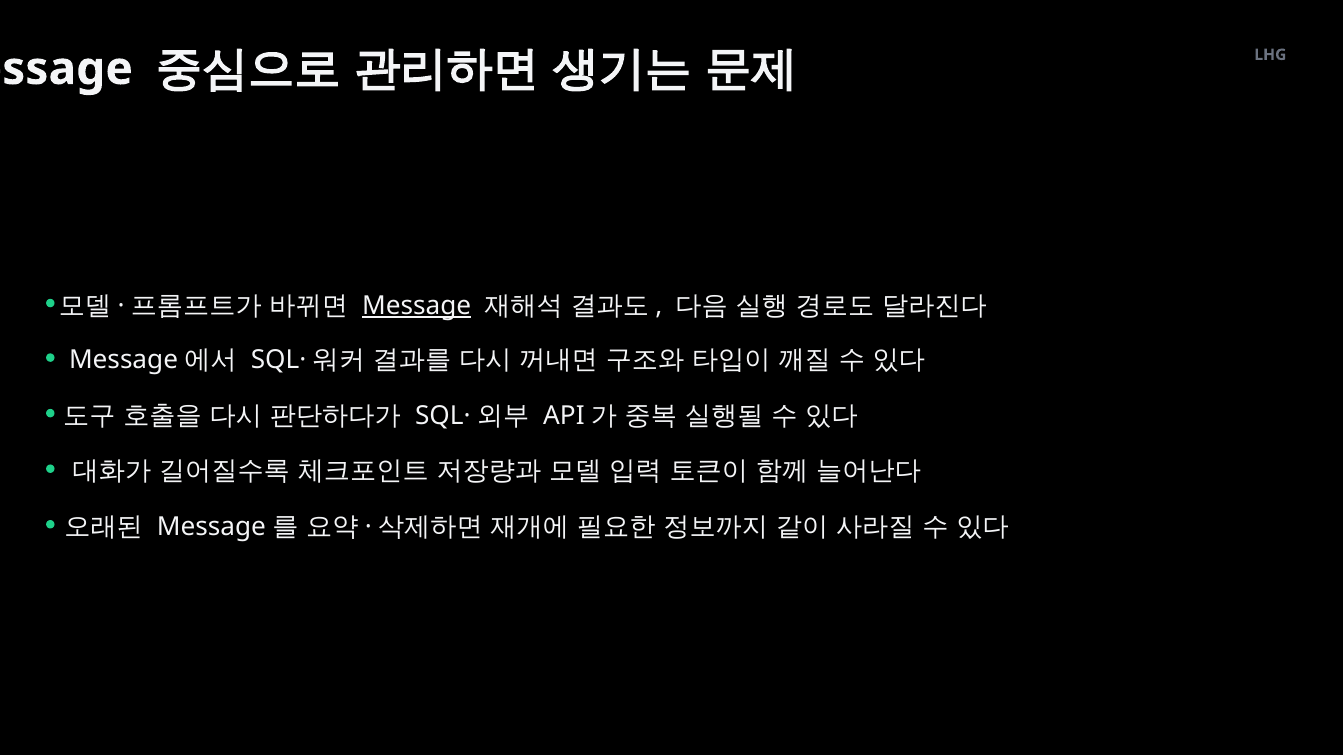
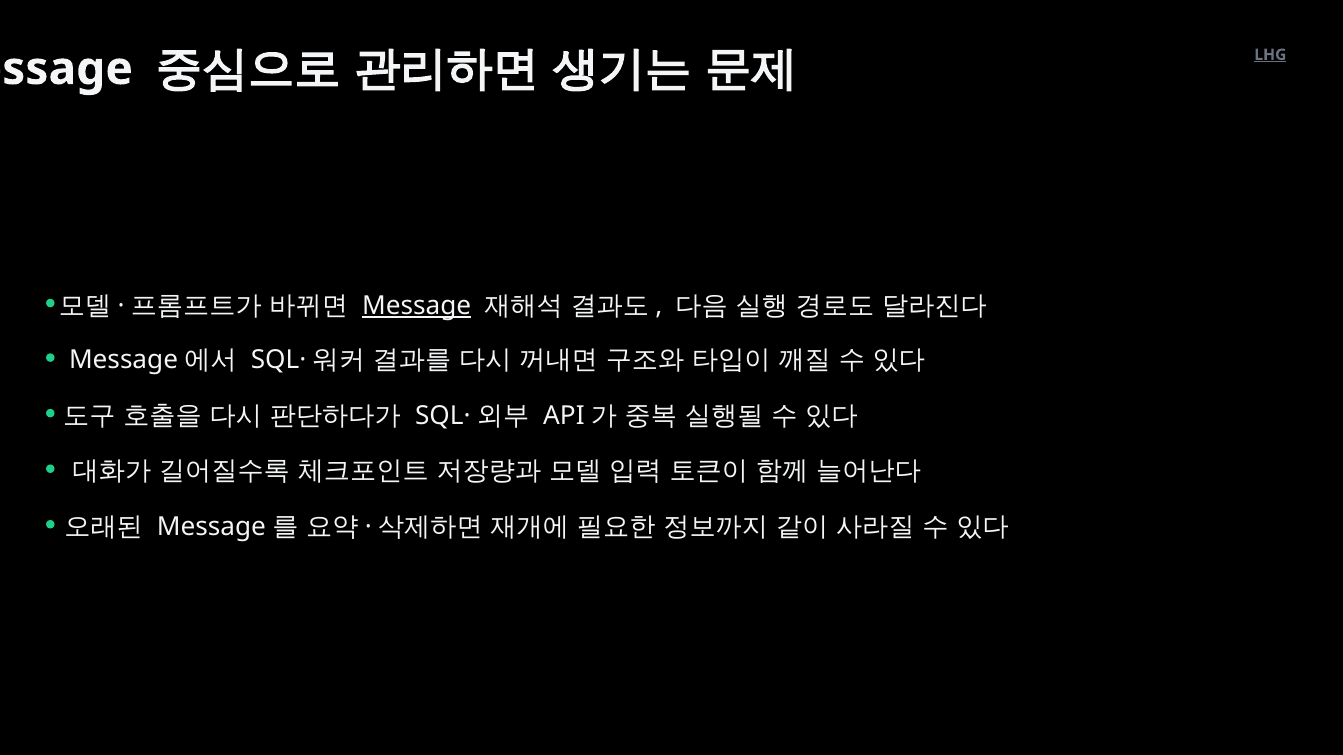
LHG underline: none -> present (1270, 55)
